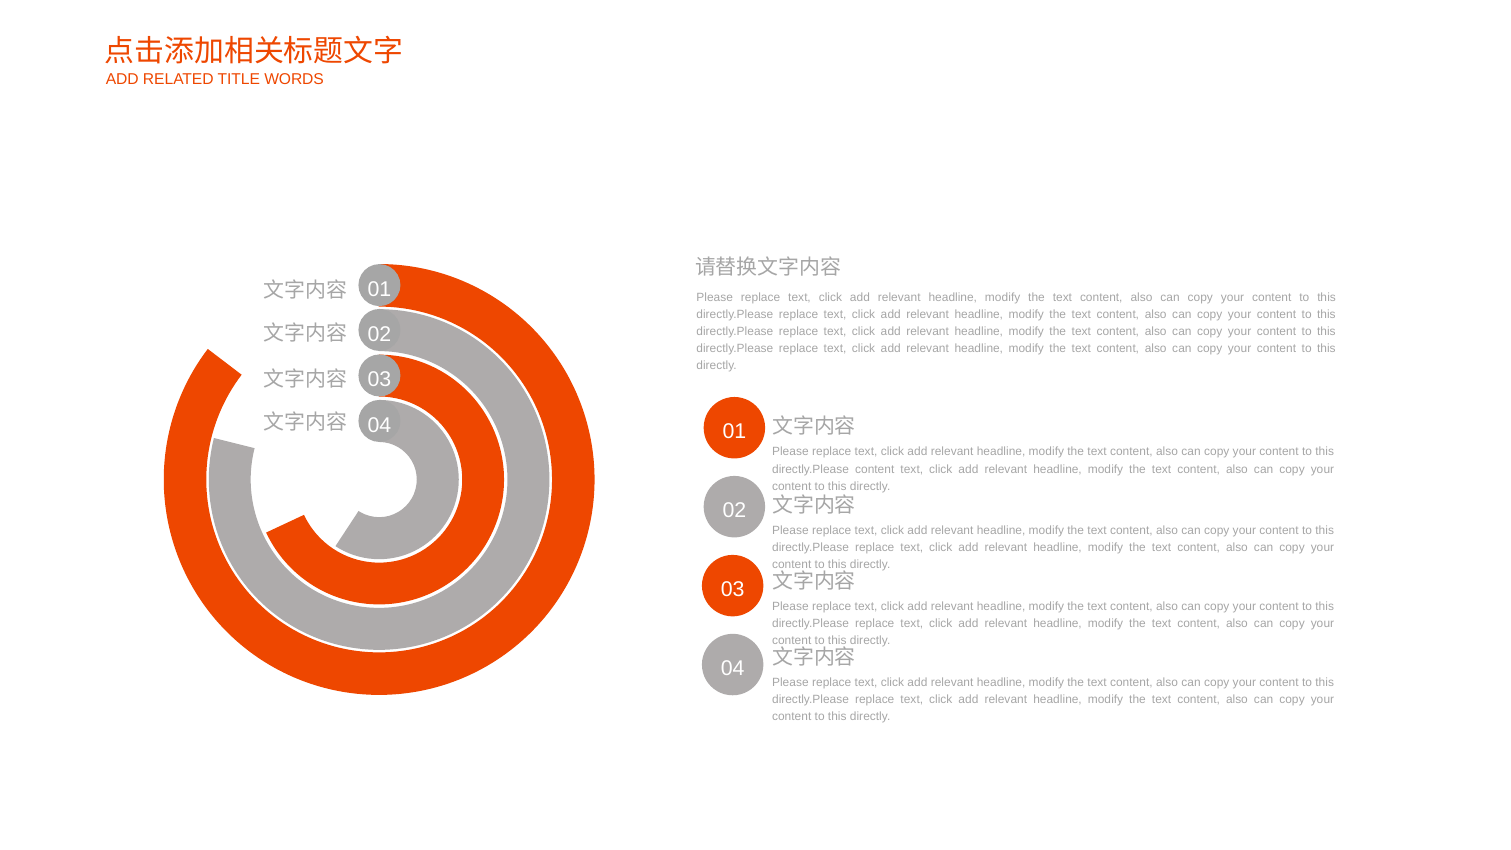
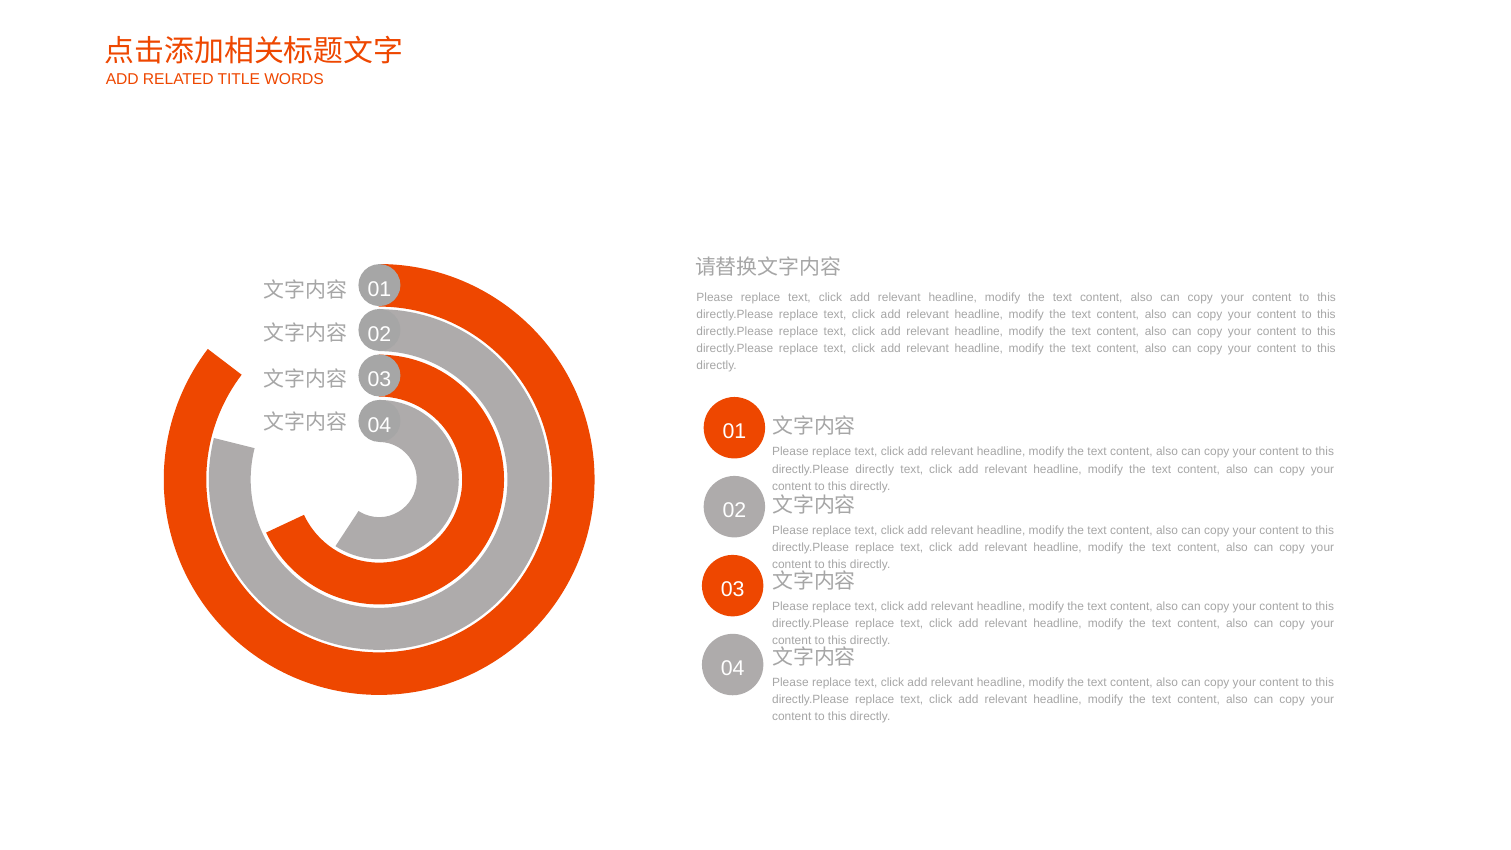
directly.Please content: content -> directly (875, 469)
